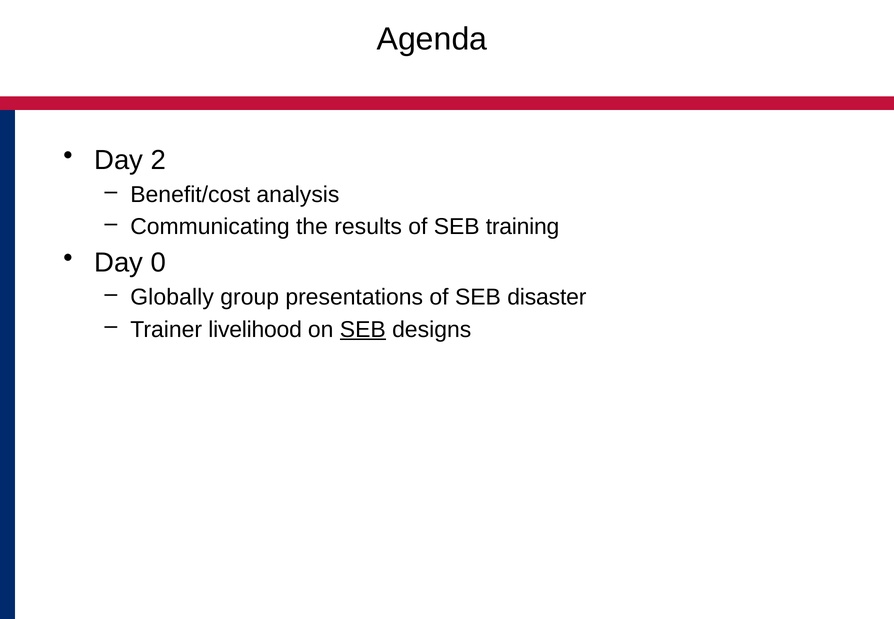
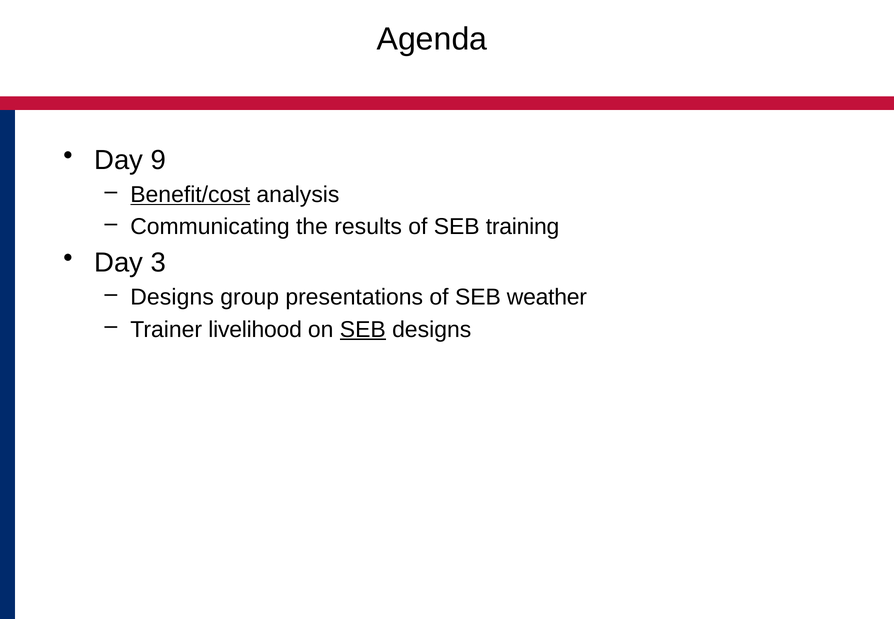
2: 2 -> 9 (158, 160)
Benefit/cost underline: none -> present (190, 195)
0: 0 -> 3 (158, 263)
Globally: Globally -> Designs (172, 297)
disaster: disaster -> weather (547, 297)
